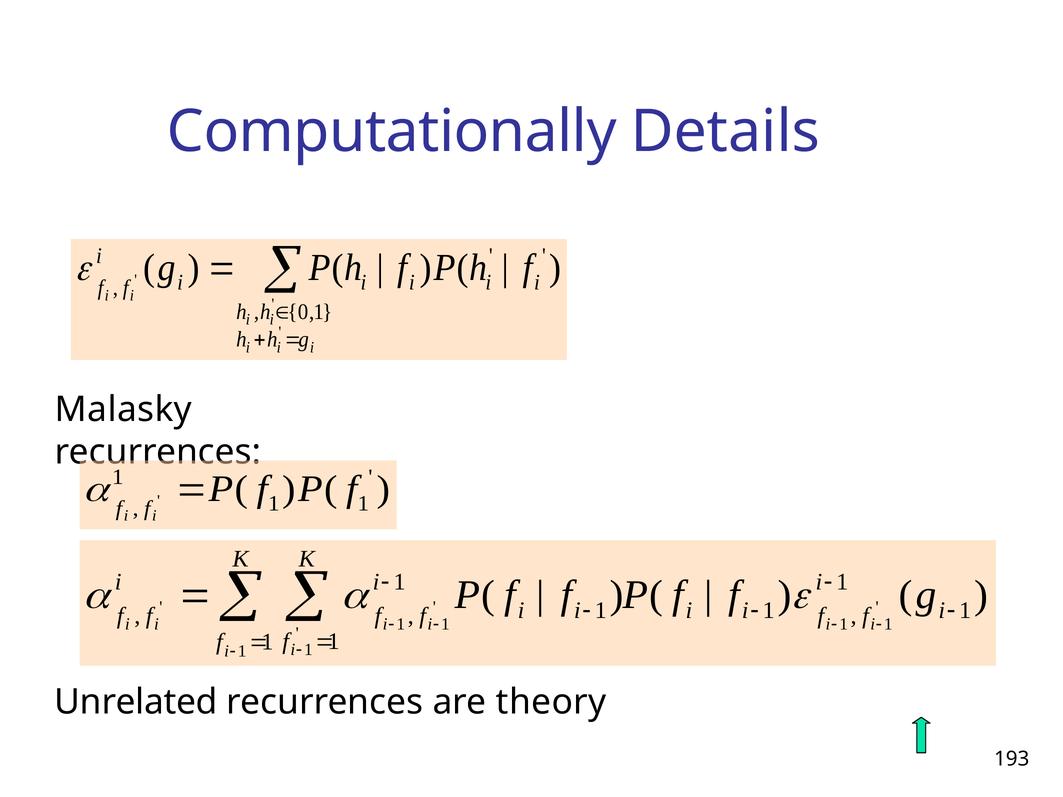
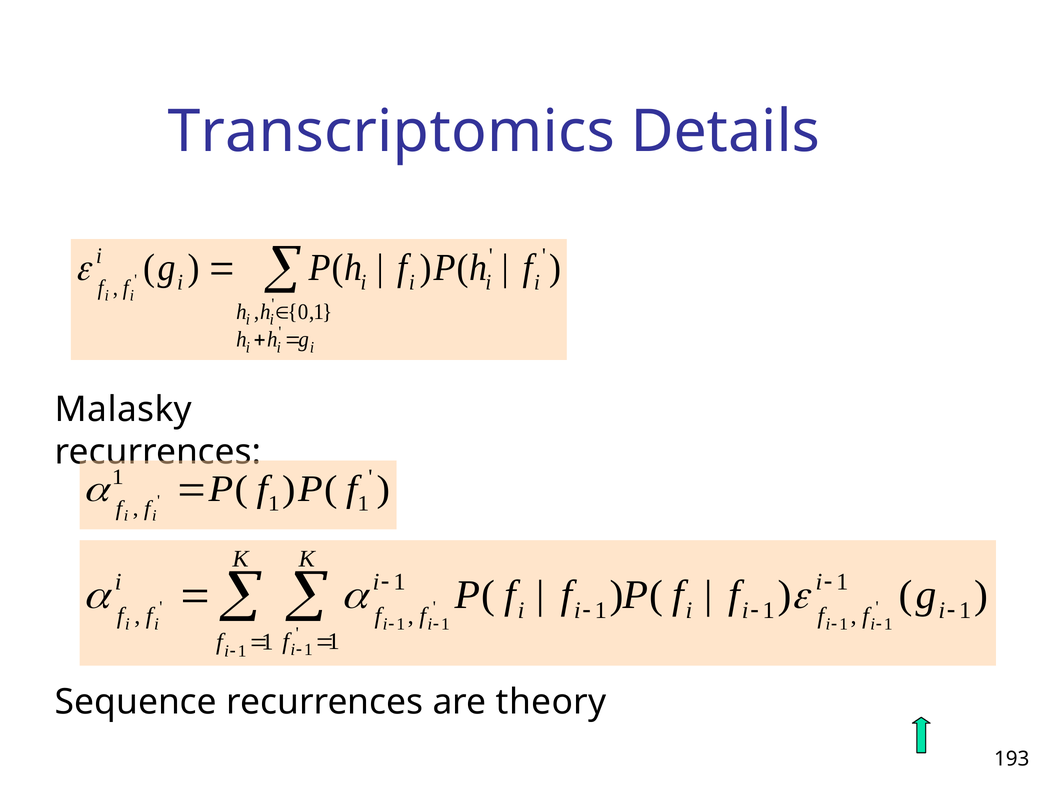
Computationally: Computationally -> Transcriptomics (391, 132)
Unrelated: Unrelated -> Sequence (136, 702)
